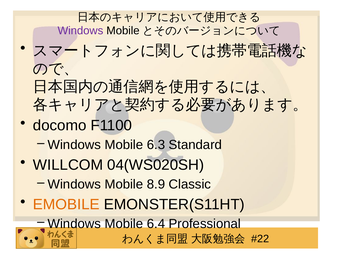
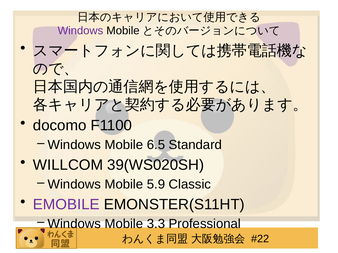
6.3: 6.3 -> 6.5 (156, 145)
04(WS020SH: 04(WS020SH -> 39(WS020SH (156, 165)
8.9: 8.9 -> 5.9 (156, 185)
EMOBILE colour: orange -> purple (66, 205)
6.4: 6.4 -> 3.3 (156, 224)
